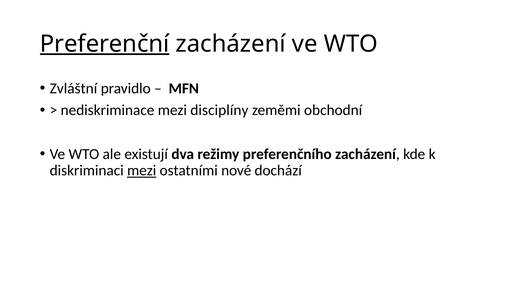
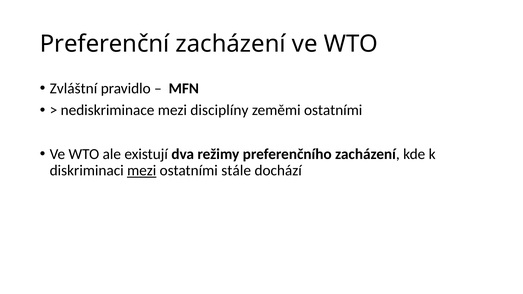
Preferenční underline: present -> none (105, 44)
zeměmi obchodní: obchodní -> ostatními (333, 110)
nové: nové -> stále (236, 171)
